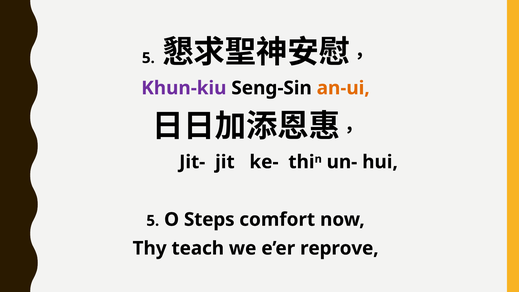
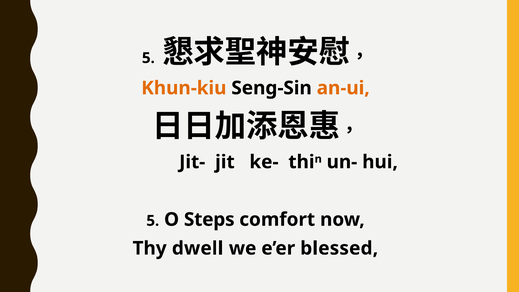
Khun-kiu colour: purple -> orange (184, 88)
teach: teach -> dwell (198, 248)
reprove: reprove -> blessed (339, 248)
